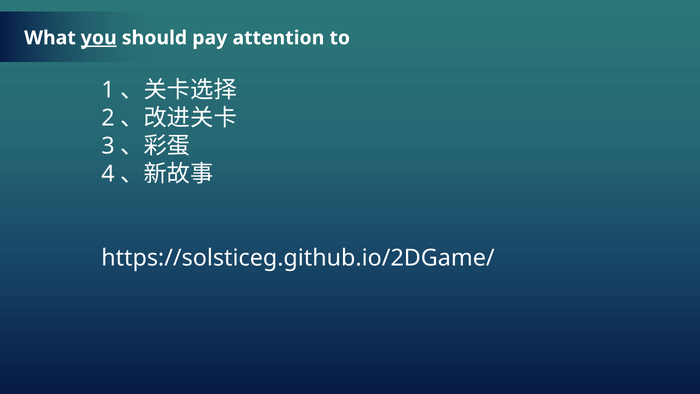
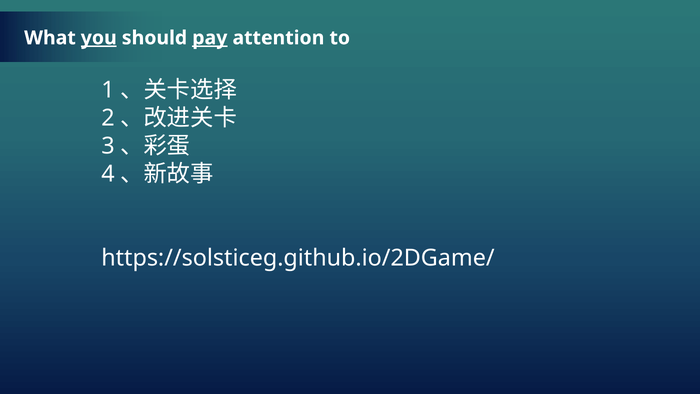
pay underline: none -> present (210, 38)
